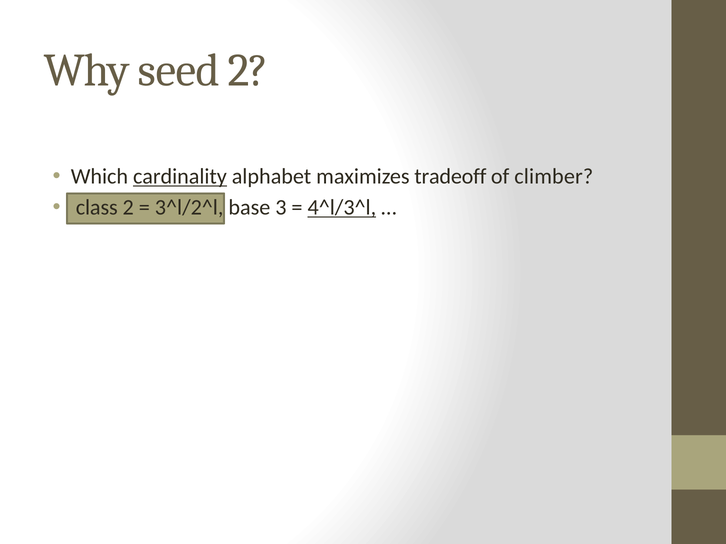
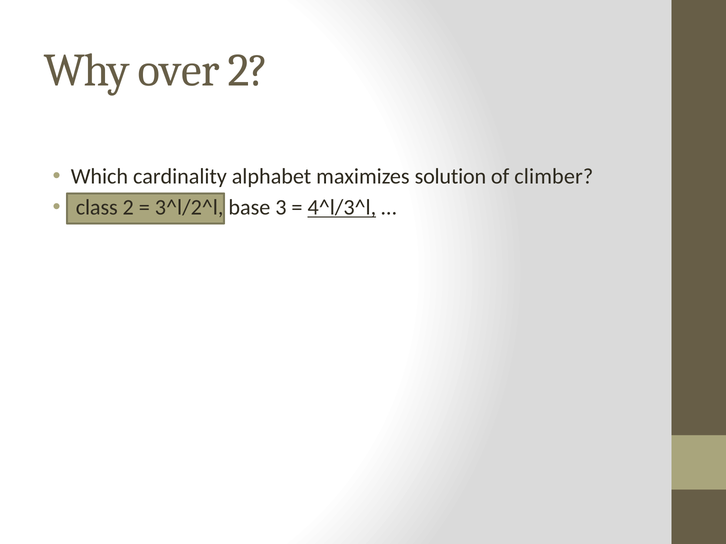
seed: seed -> over (179, 70)
cardinality underline: present -> none (180, 177)
tradeoff: tradeoff -> solution (450, 177)
